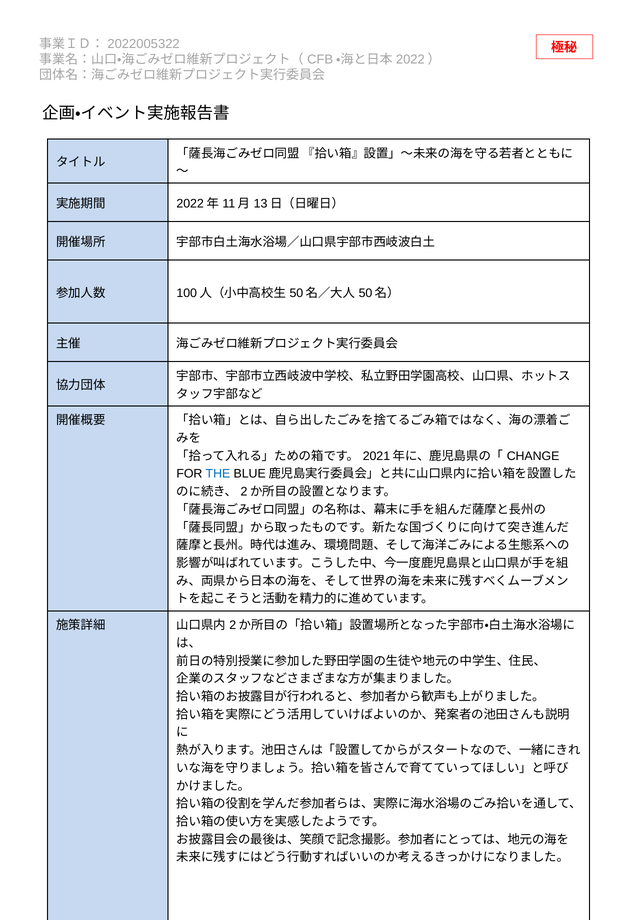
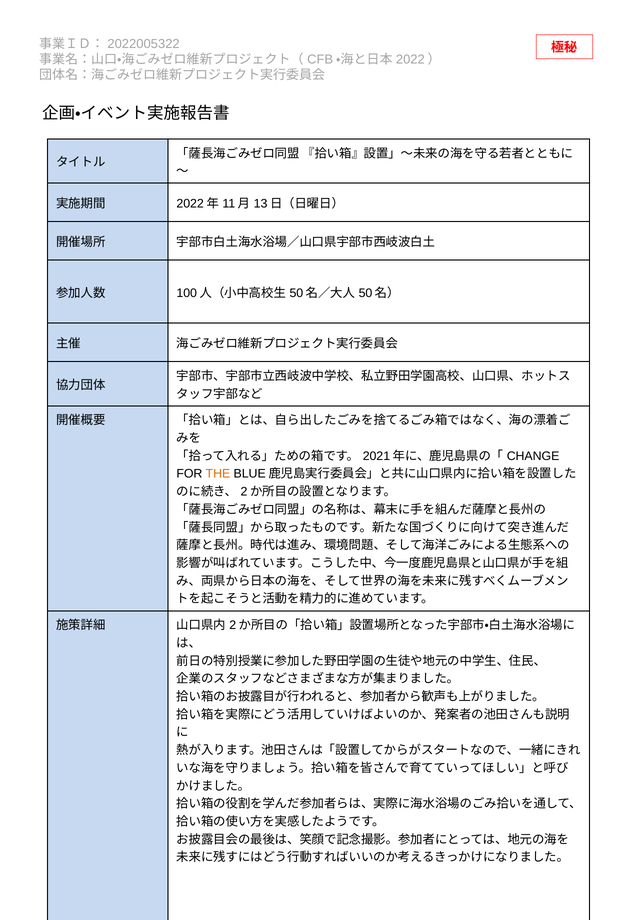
THE colour: blue -> orange (218, 474)
